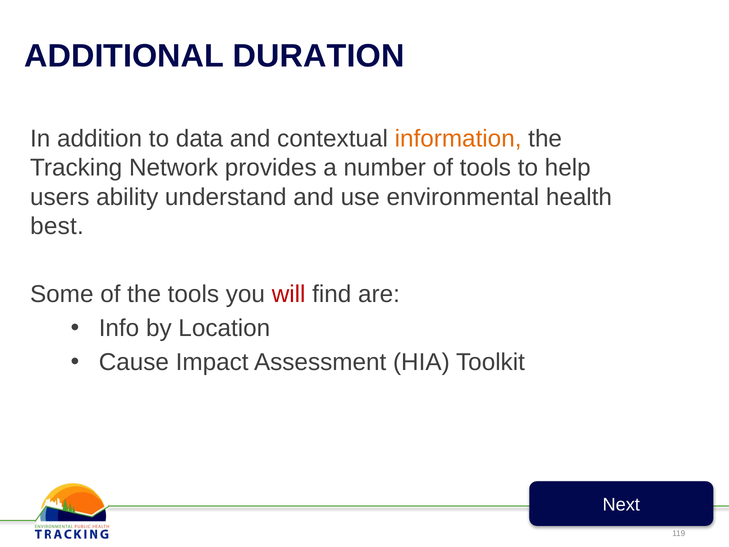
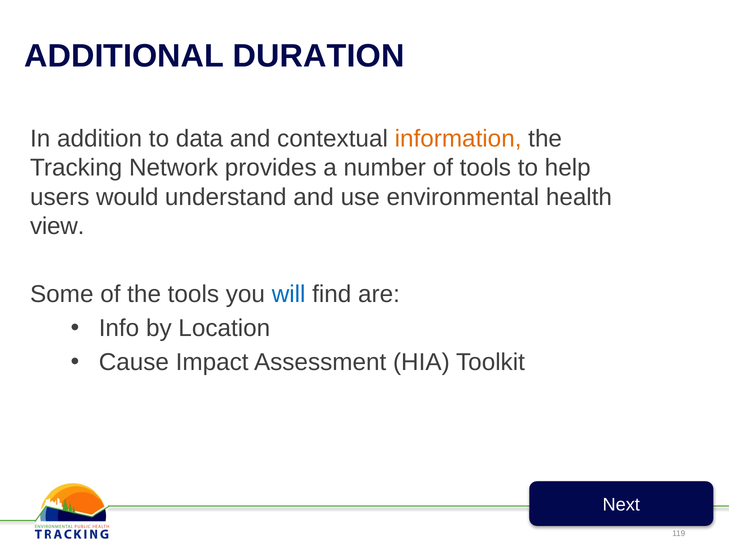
ability: ability -> would (127, 197)
best: best -> view (57, 226)
will colour: red -> blue (289, 294)
